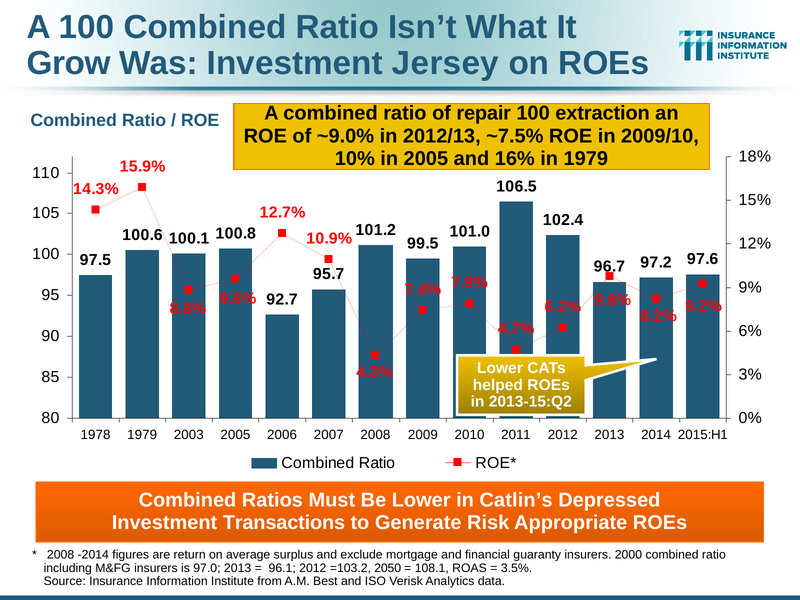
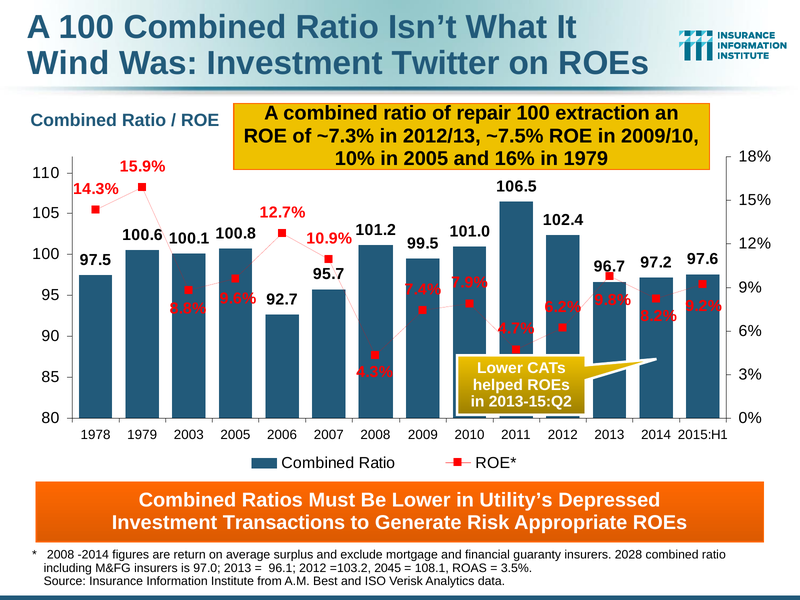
Grow: Grow -> Wind (68, 63)
Jersey: Jersey -> Twitter (446, 63)
~9.0%: ~9.0% -> ~7.3% (345, 136)
Catlin’s: Catlin’s -> Utility’s (516, 500)
2000: 2000 -> 2028 (628, 555)
2050: 2050 -> 2045 (388, 568)
